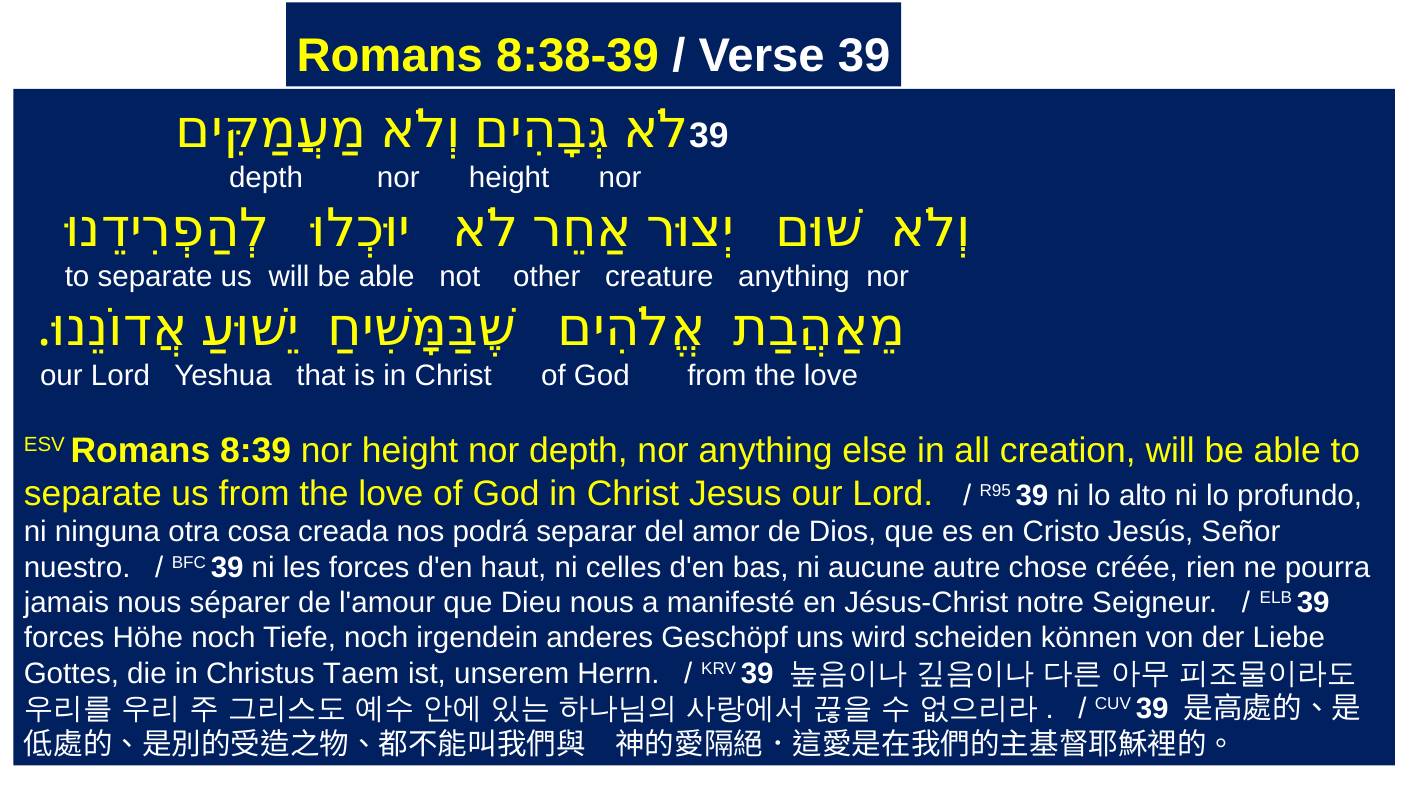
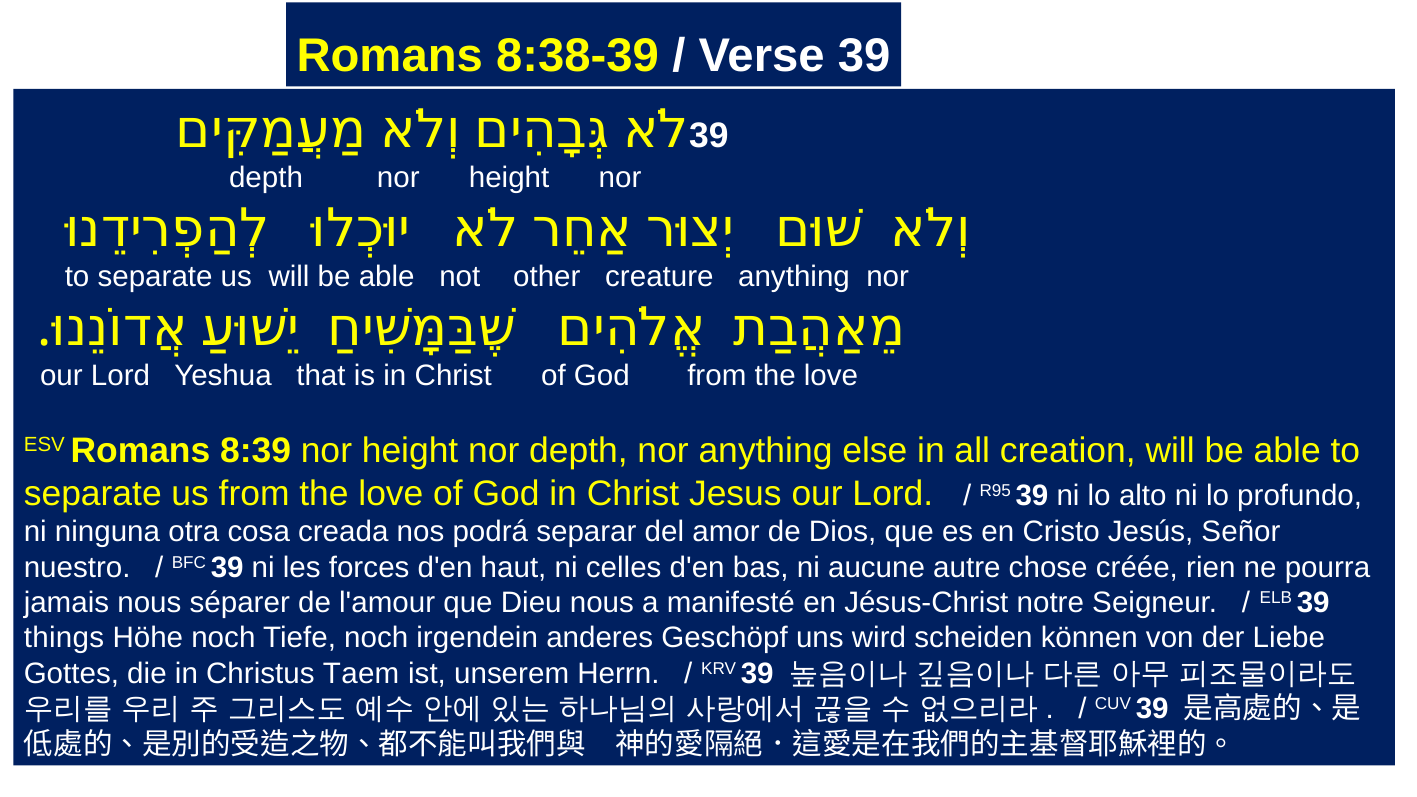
forces: forces -> things (64, 638)
